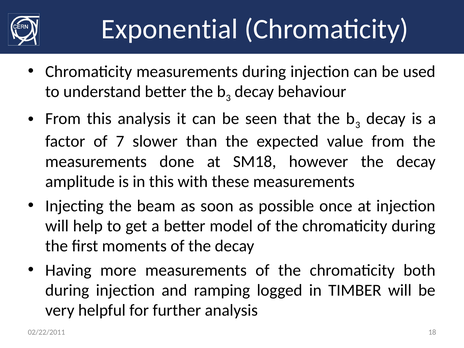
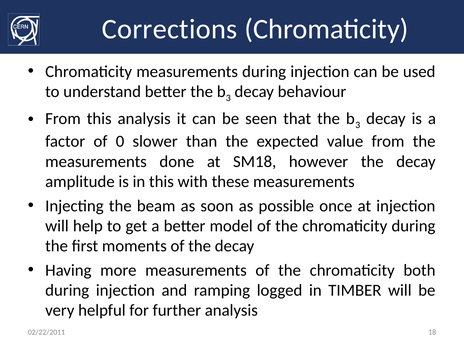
Exponential: Exponential -> Corrections (170, 29)
7: 7 -> 0 (120, 141)
